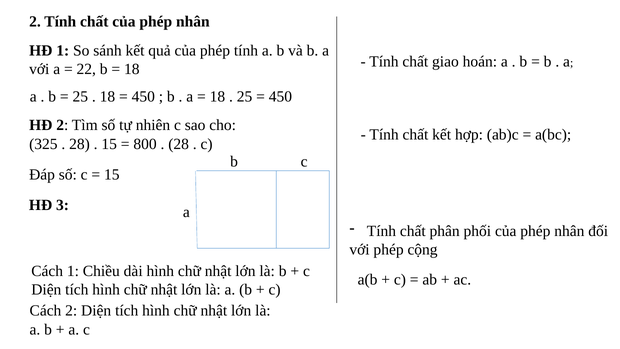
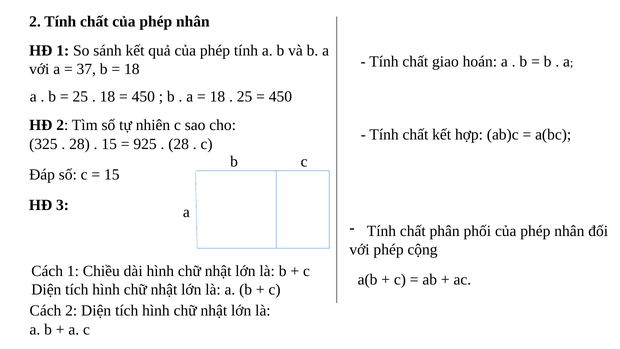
22: 22 -> 37 (86, 69)
800: 800 -> 925 (145, 144)
